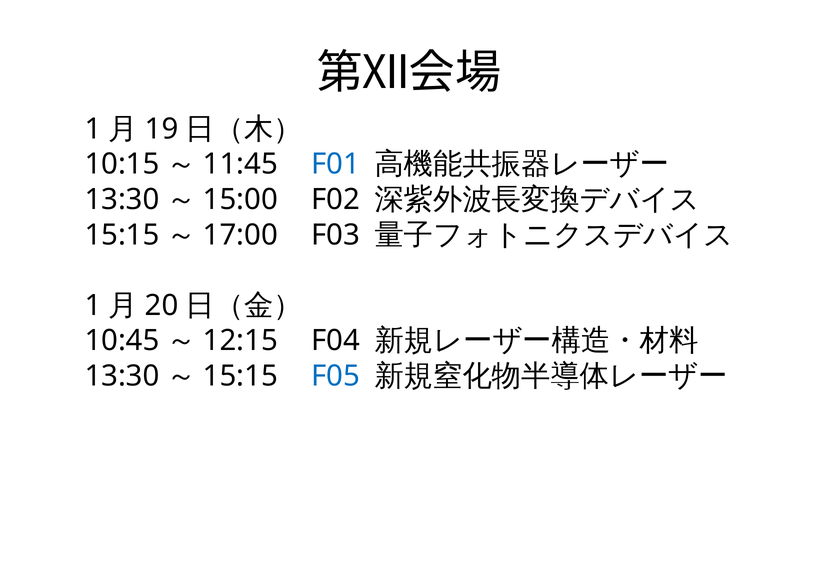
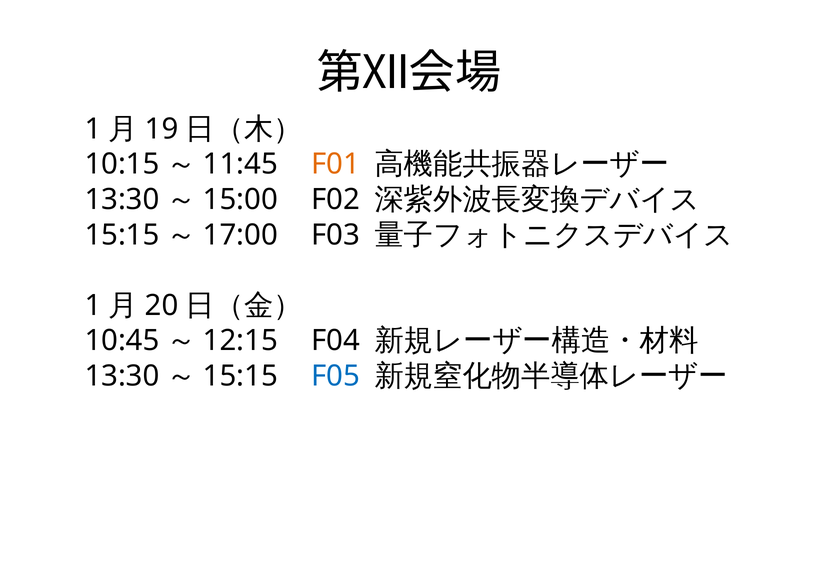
F01 colour: blue -> orange (336, 164)
